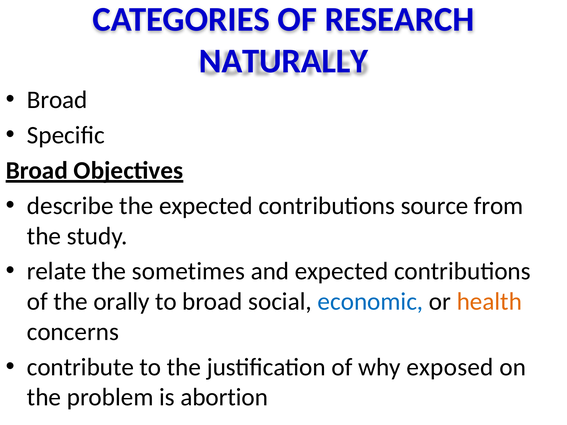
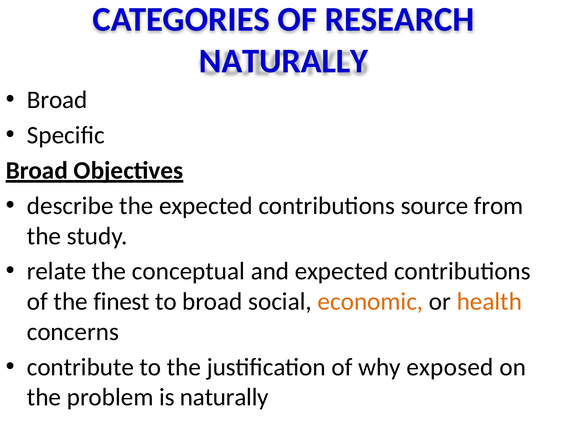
sometimes: sometimes -> conceptual (188, 271)
orally: orally -> finest (122, 302)
economic colour: blue -> orange (370, 302)
is abortion: abortion -> naturally (224, 397)
